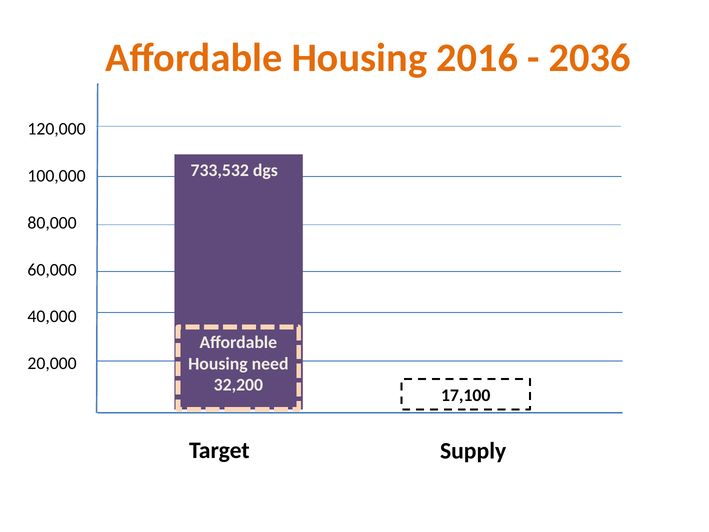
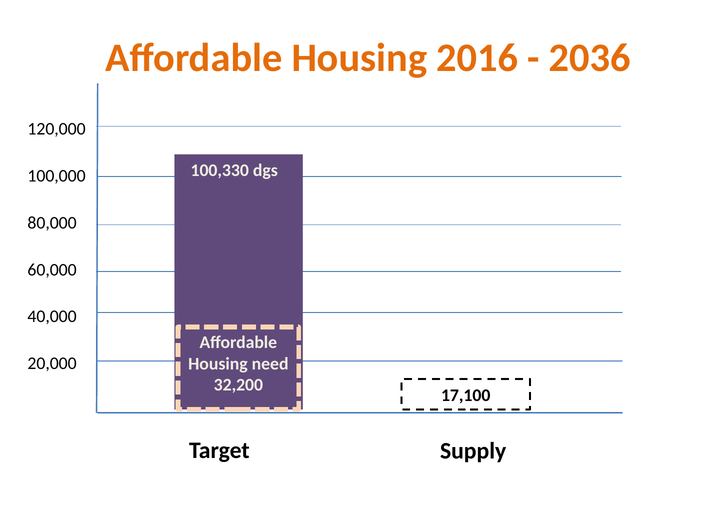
733,532: 733,532 -> 100,330 (220, 170)
